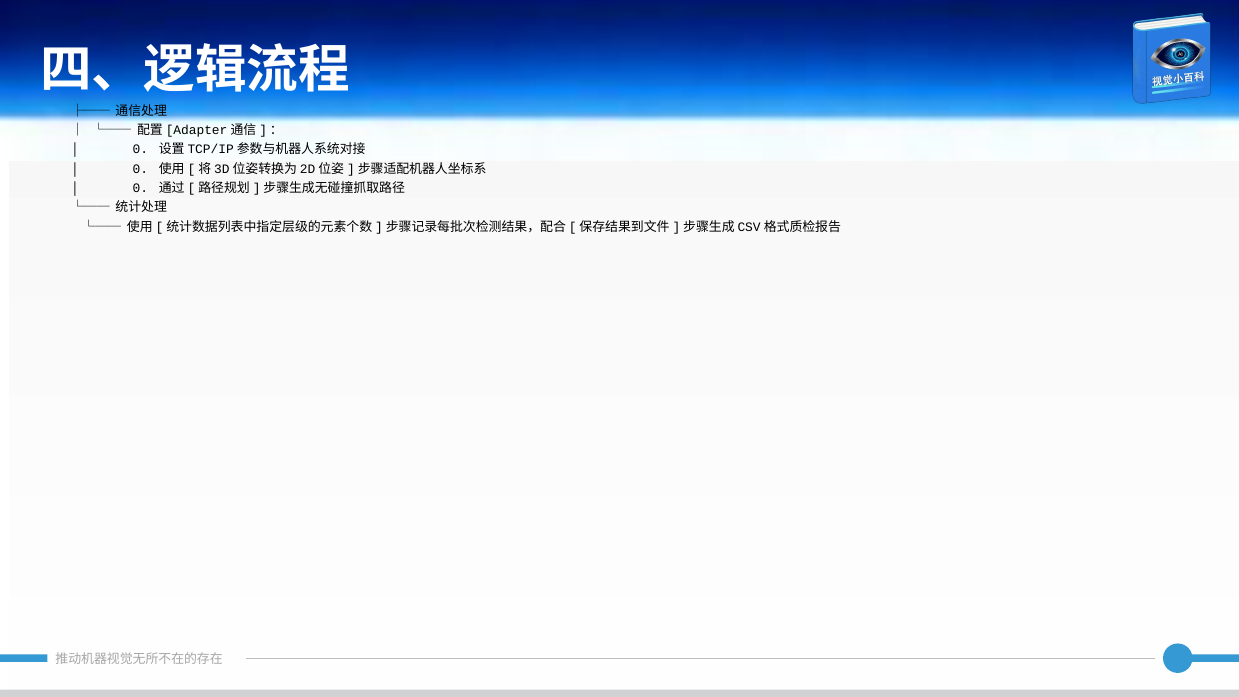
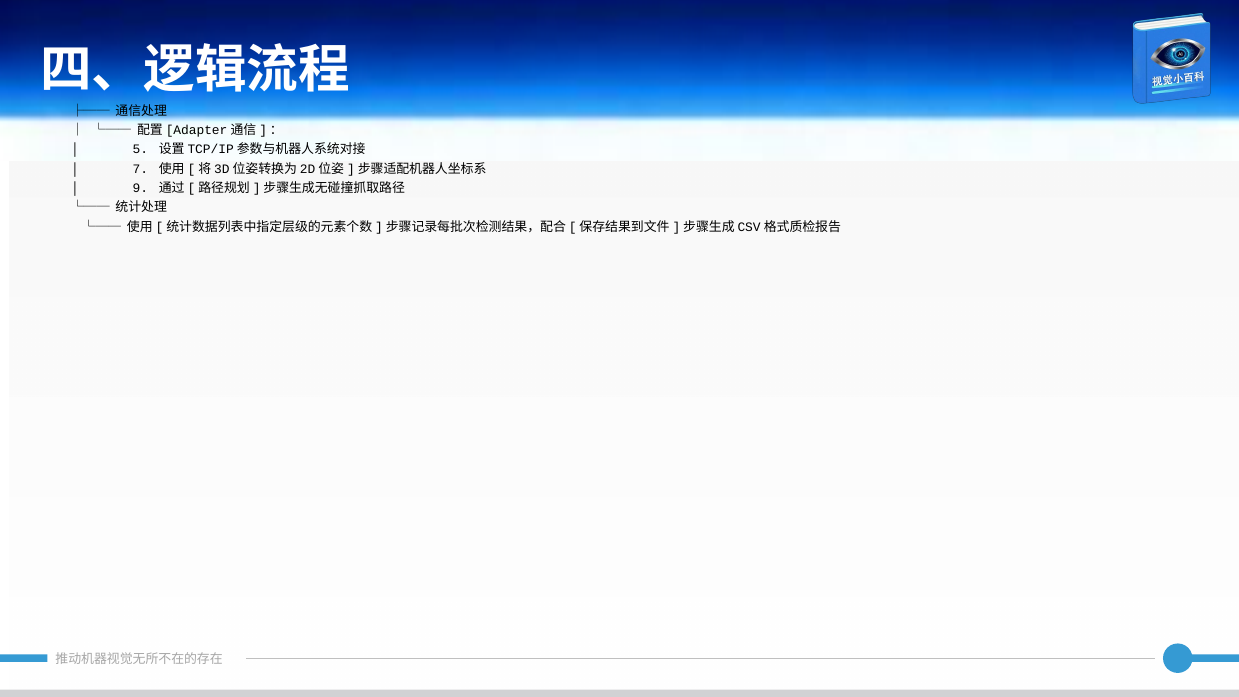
0: 0 -> 5 (140, 150)
0: 0 -> 7 (140, 169)
0: 0 -> 9 (140, 188)
